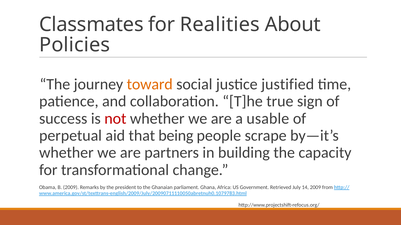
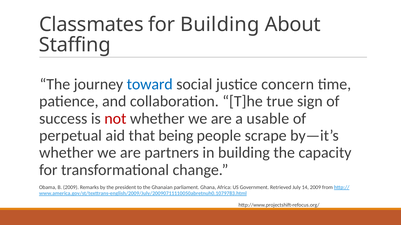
for Realities: Realities -> Building (220, 24)
Policies: Policies -> Staffing (75, 45)
toward colour: orange -> blue (150, 85)
justified: justified -> concern (288, 85)
